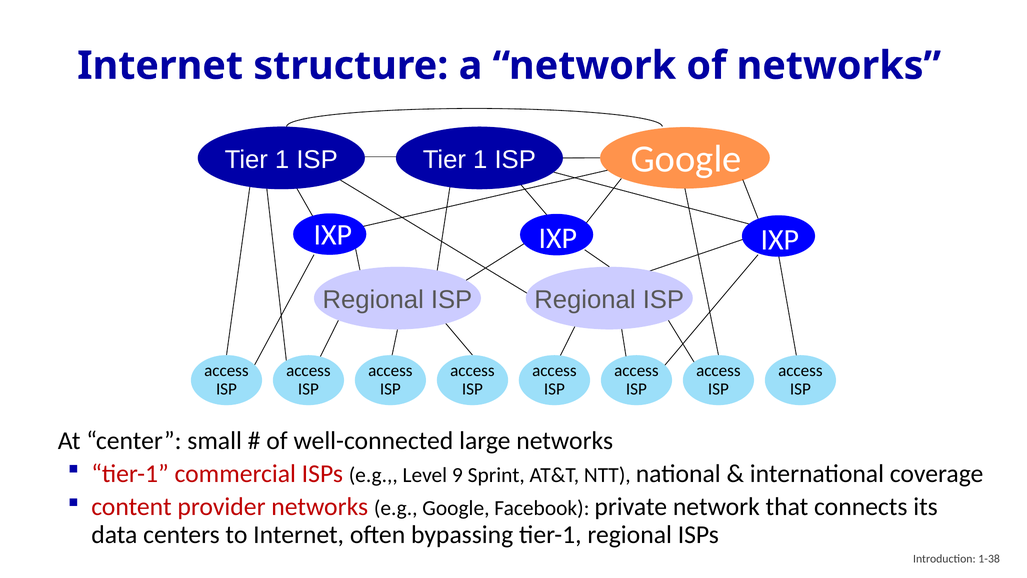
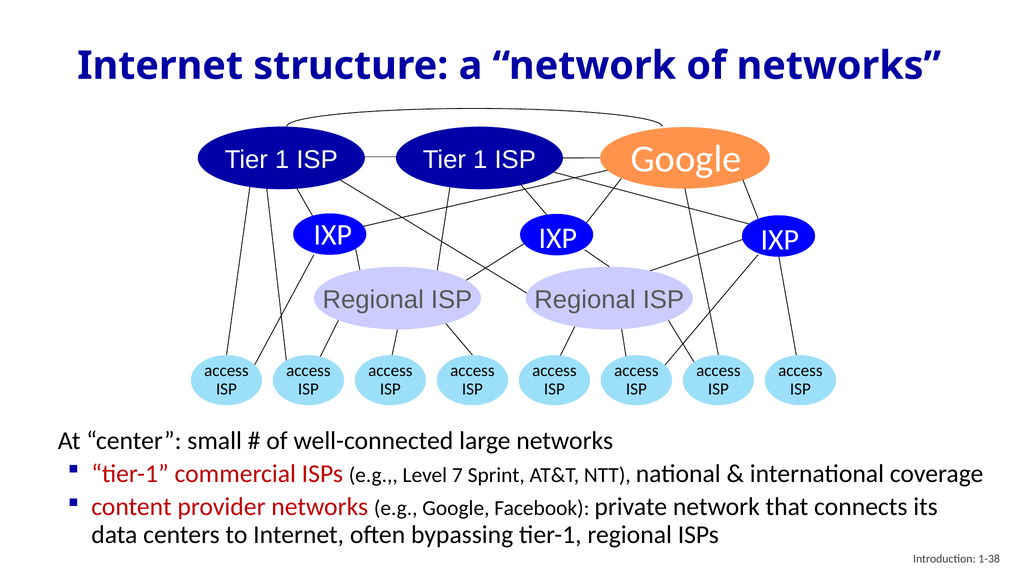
9: 9 -> 7 (457, 475)
